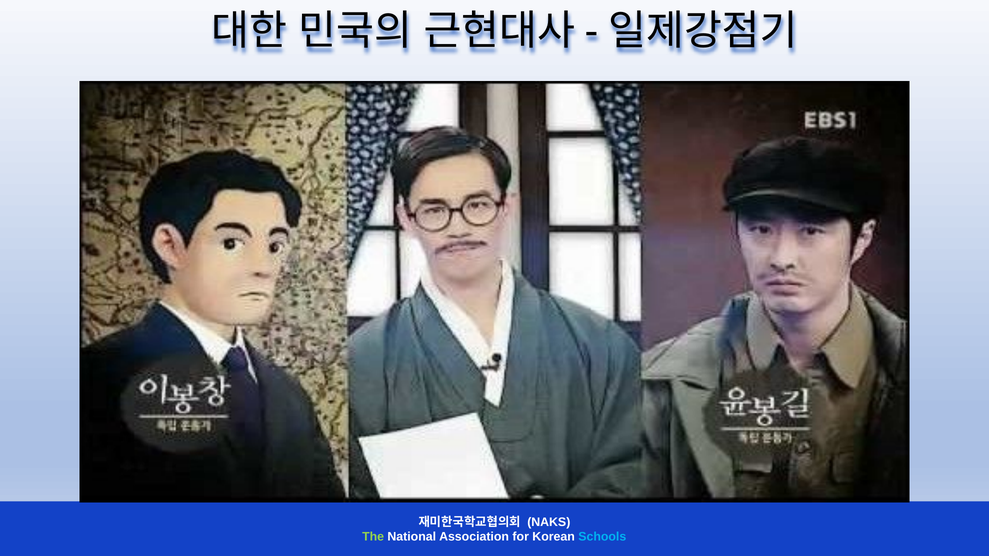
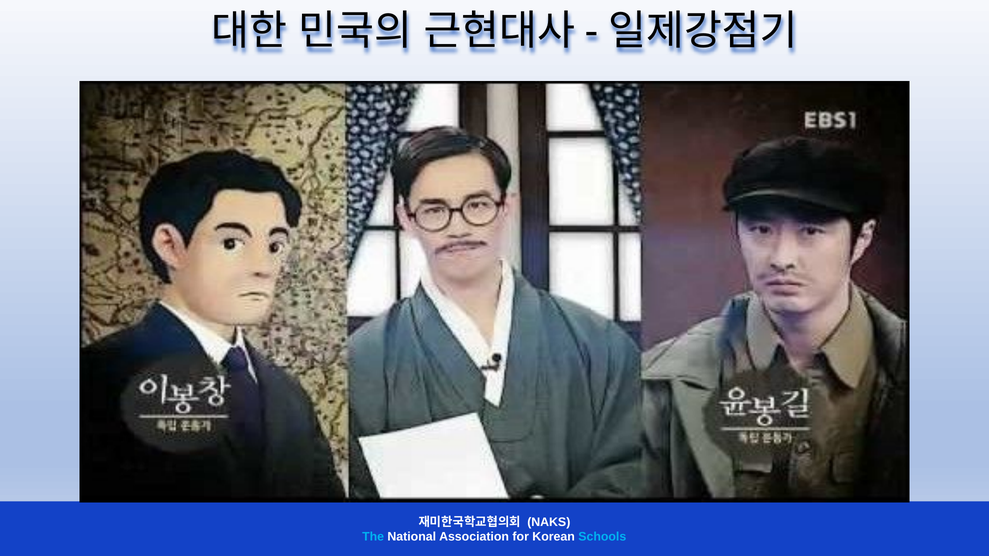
The colour: light green -> light blue (373, 537)
